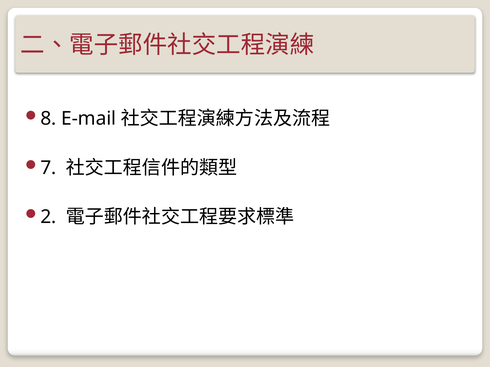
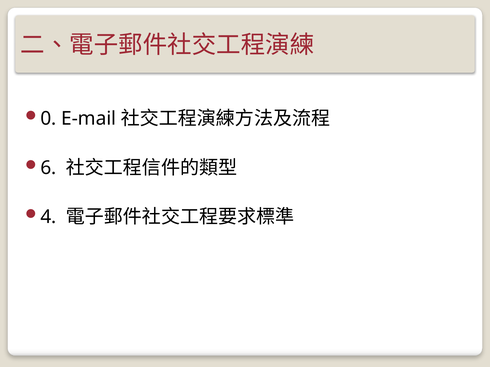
8: 8 -> 0 (48, 119)
7: 7 -> 6 (48, 168)
2: 2 -> 4 (48, 217)
